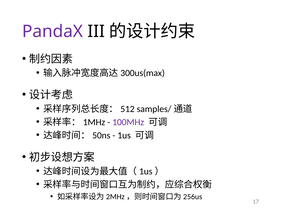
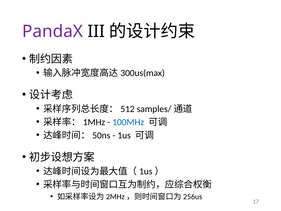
100MHz colour: purple -> blue (128, 122)
